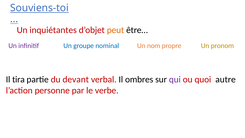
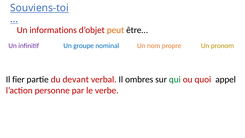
inquiétantes: inquiétantes -> informations (53, 30)
tira: tira -> fier (18, 79)
qui colour: purple -> green (175, 79)
autre: autre -> appel (226, 79)
